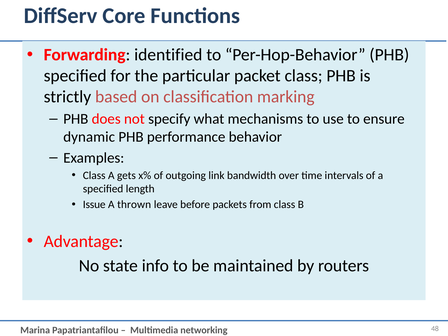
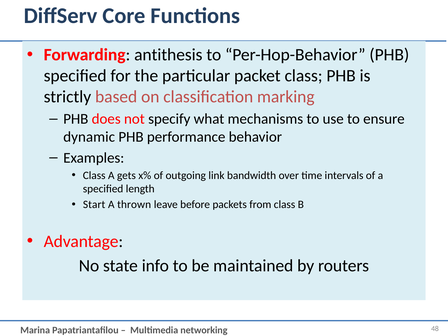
identified: identified -> antithesis (168, 55)
Issue: Issue -> Start (94, 205)
